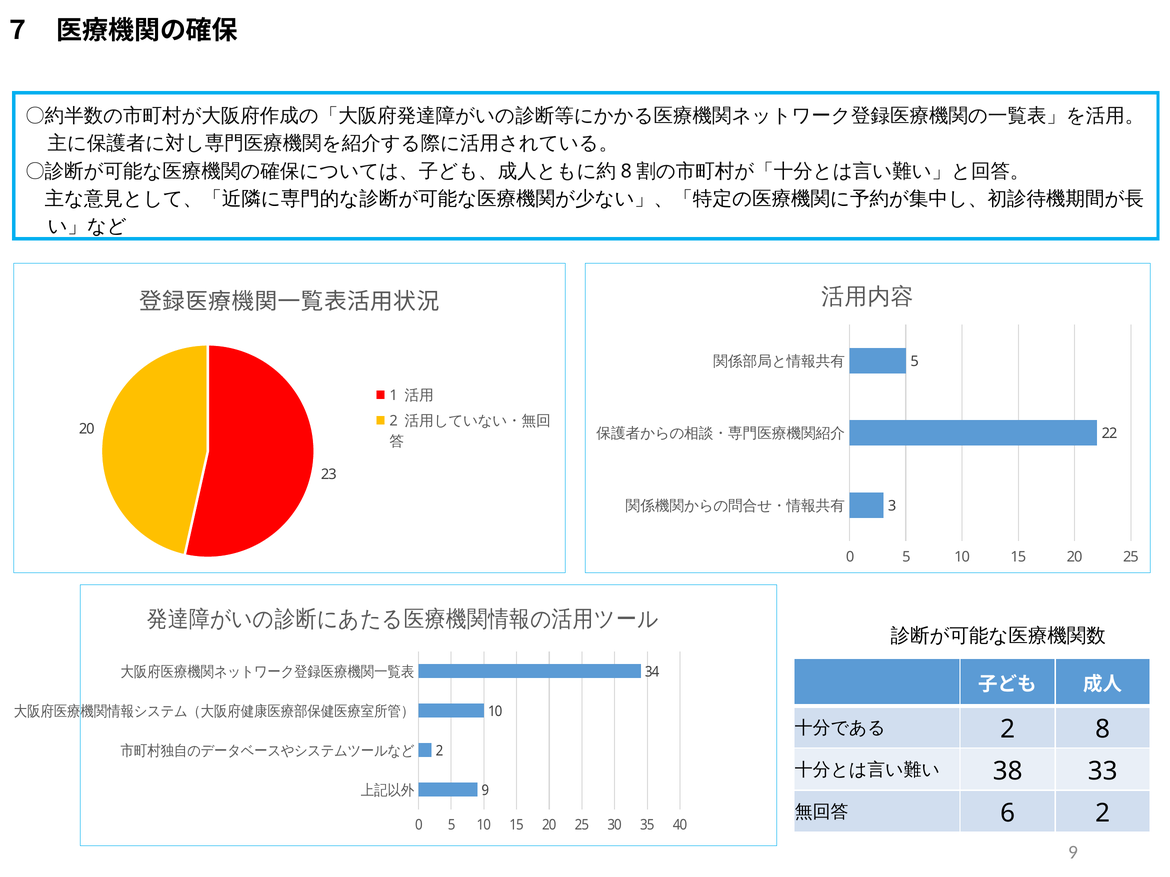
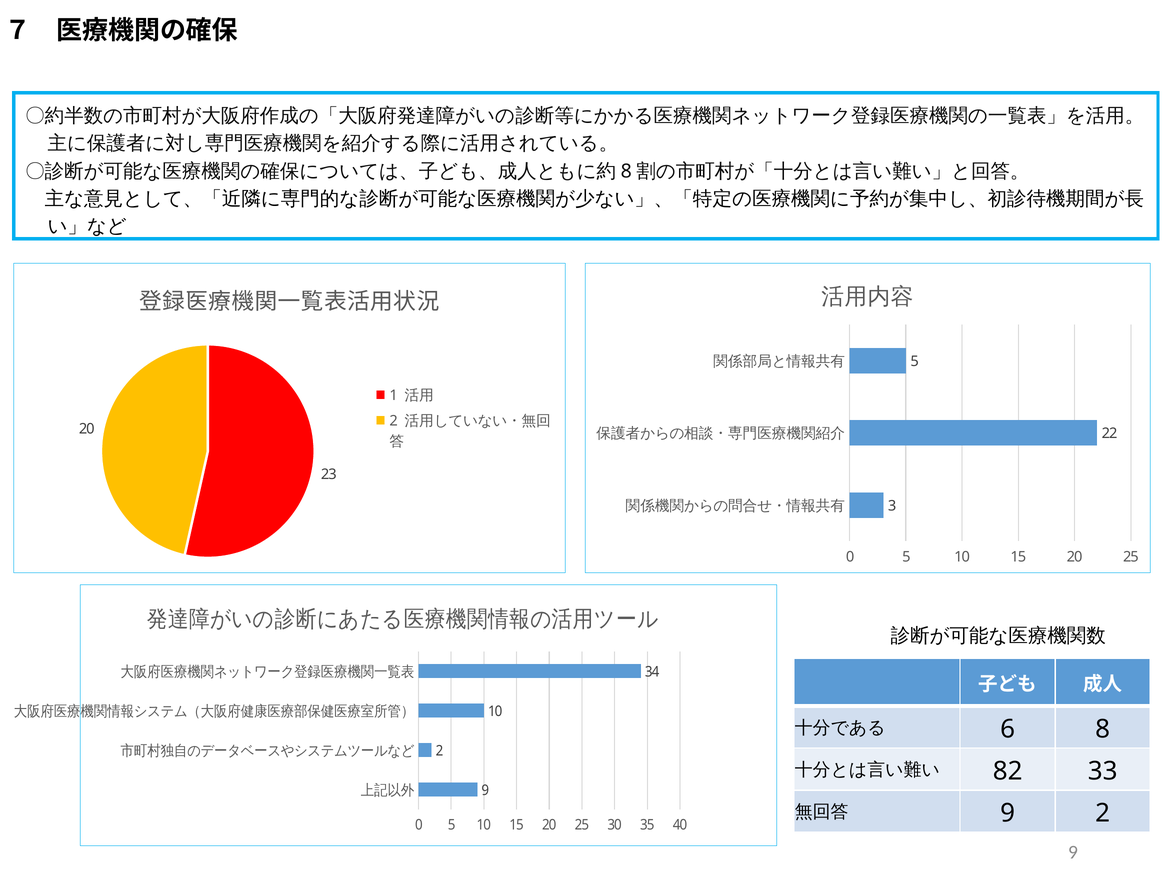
2: 2 -> 6 (1008, 729)
38: 38 -> 82 (1008, 772)
6: 6 -> 9 (1008, 814)
